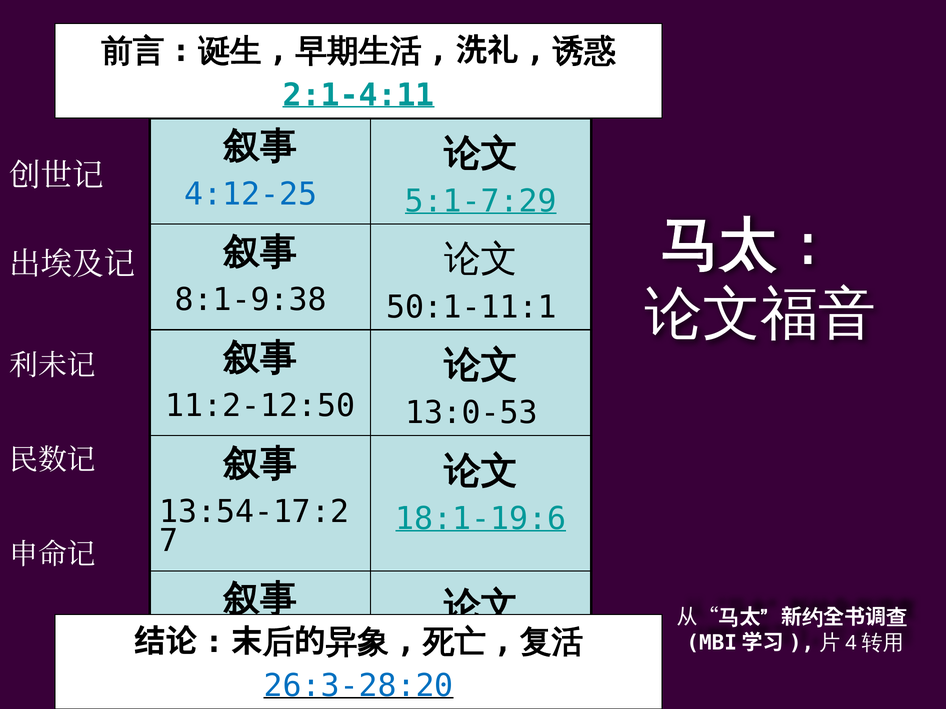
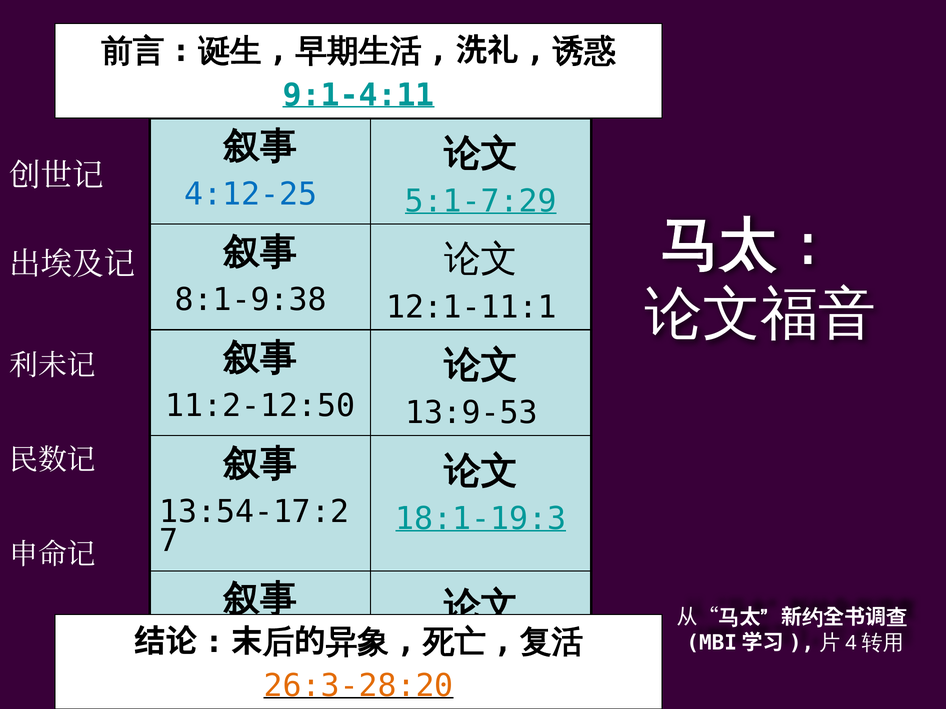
2:1-4:11: 2:1-4:11 -> 9:1-4:11 (359, 95)
50:1-11:1: 50:1-11:1 -> 12:1-11:1 (471, 307)
13:0-53: 13:0-53 -> 13:9-53 (471, 413)
18:1-19:6: 18:1-19:6 -> 18:1-19:3 (481, 519)
26:3-28:20 colour: blue -> orange (359, 686)
